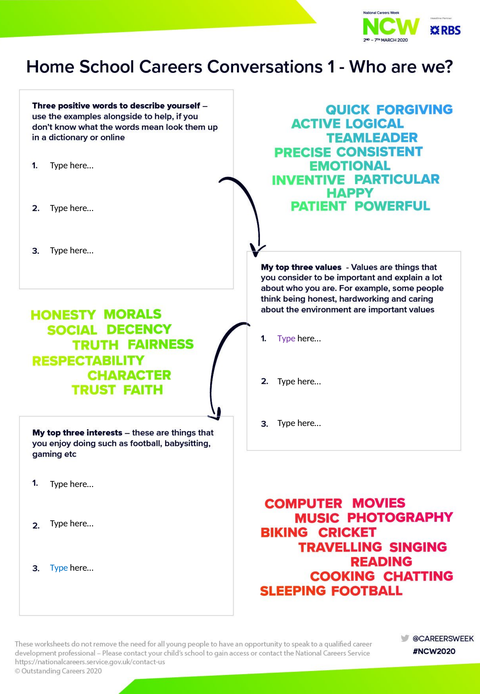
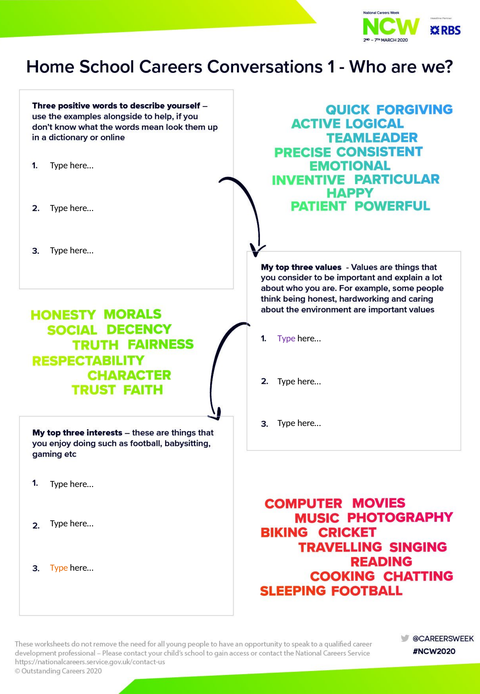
Type colour: blue -> orange (59, 567)
